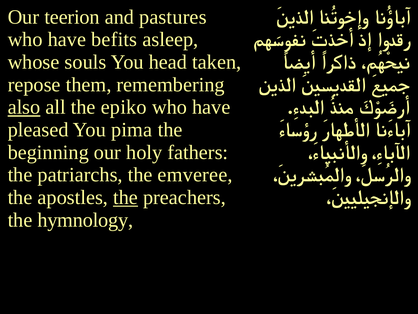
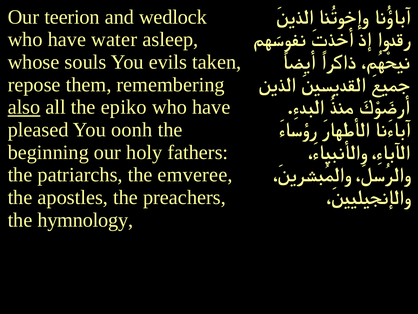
pastures: pastures -> wedlock (173, 17)
befits: befits -> water (114, 40)
head: head -> evils (168, 62)
pima: pima -> oonh (132, 130)
the underline: present -> none (126, 197)
